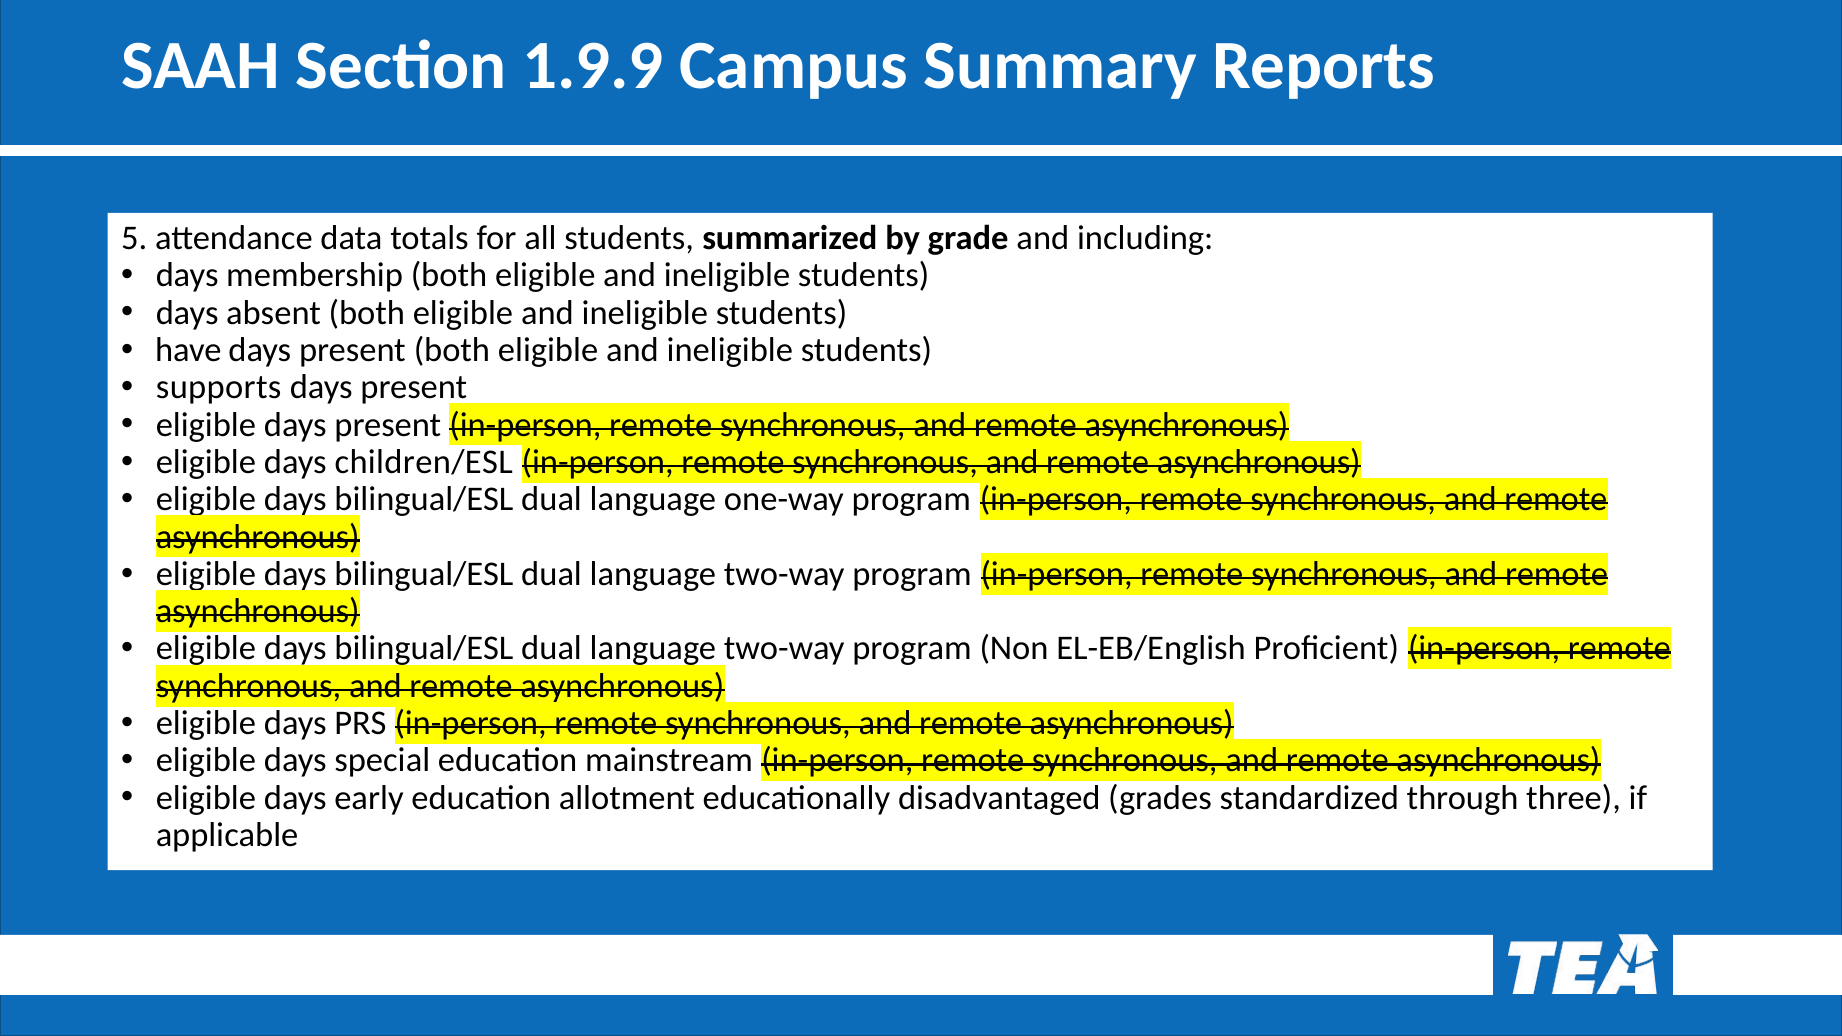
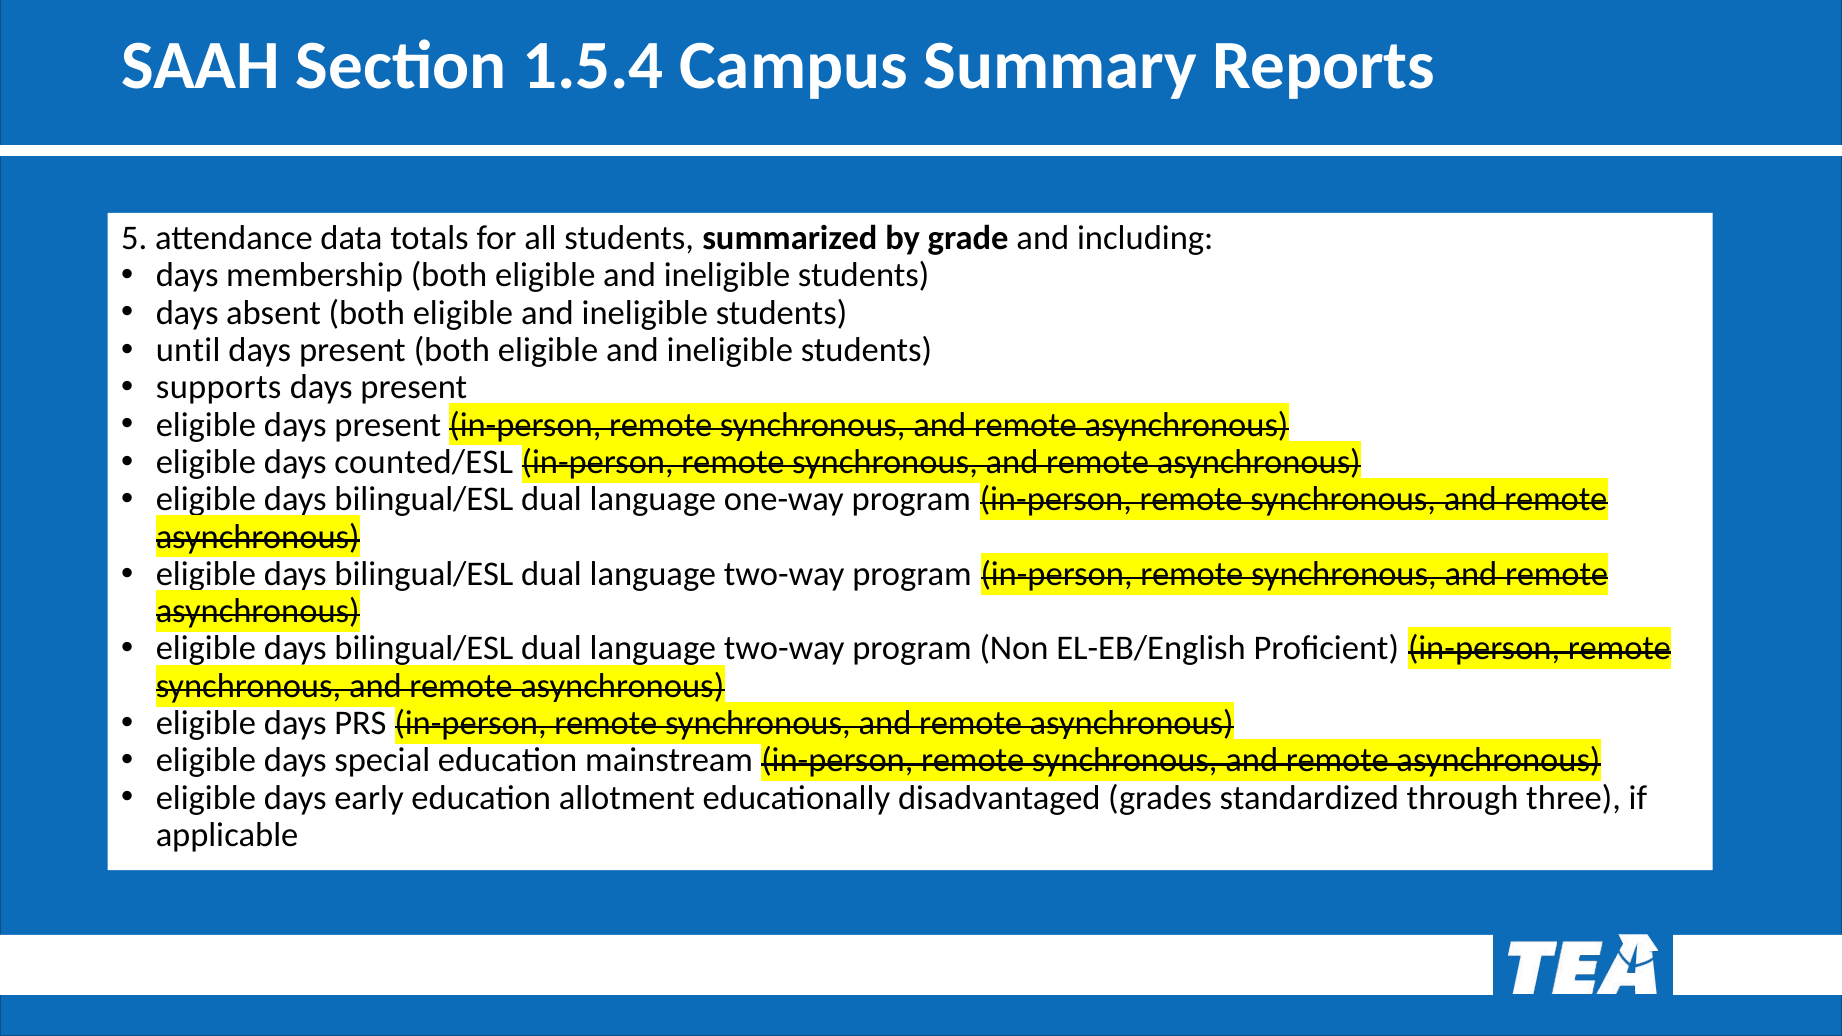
1.9.9: 1.9.9 -> 1.5.4 (593, 66)
have: have -> until (188, 350)
children/ESL: children/ESL -> counted/ESL (424, 462)
